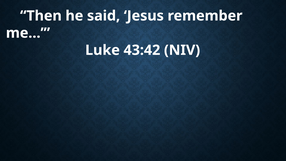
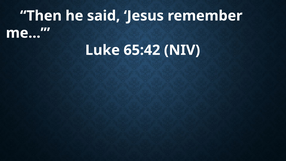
43:42: 43:42 -> 65:42 (142, 50)
